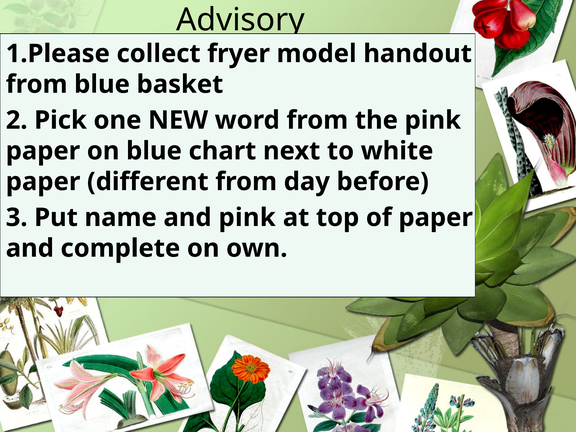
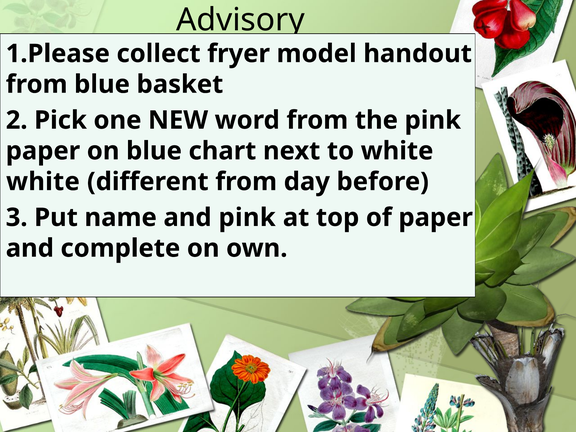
paper: paper -> white (43, 182)
